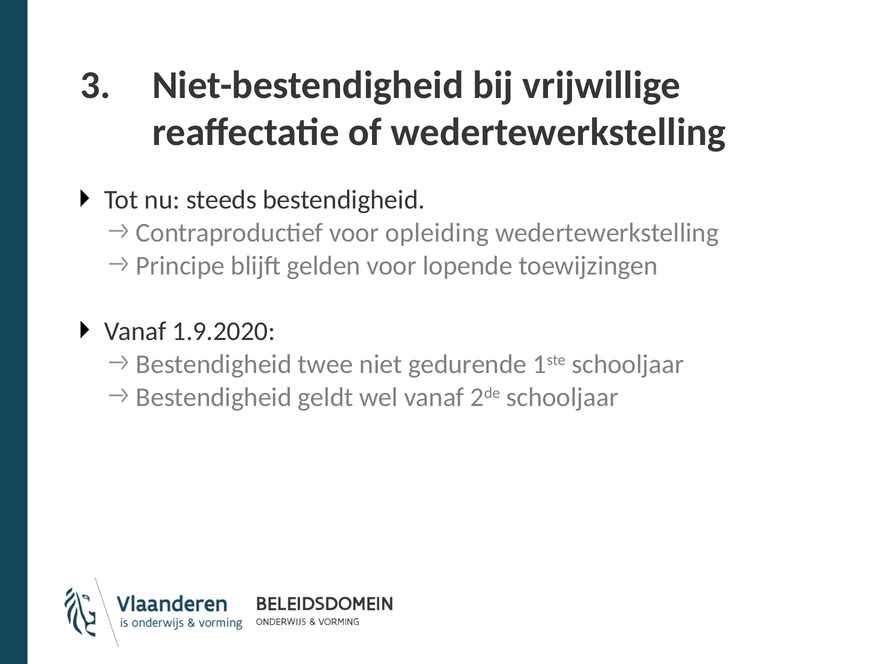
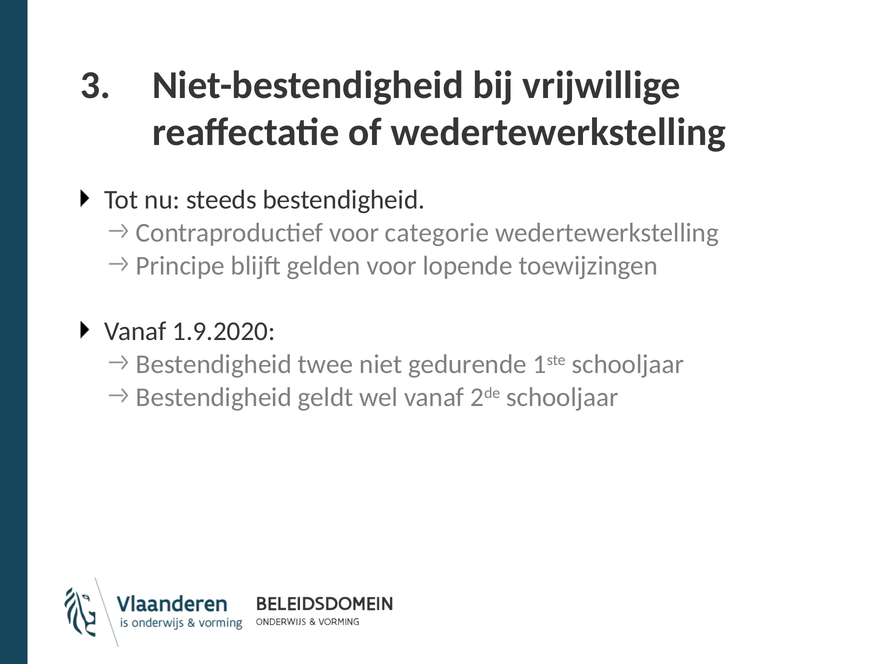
opleiding: opleiding -> categorie (437, 233)
